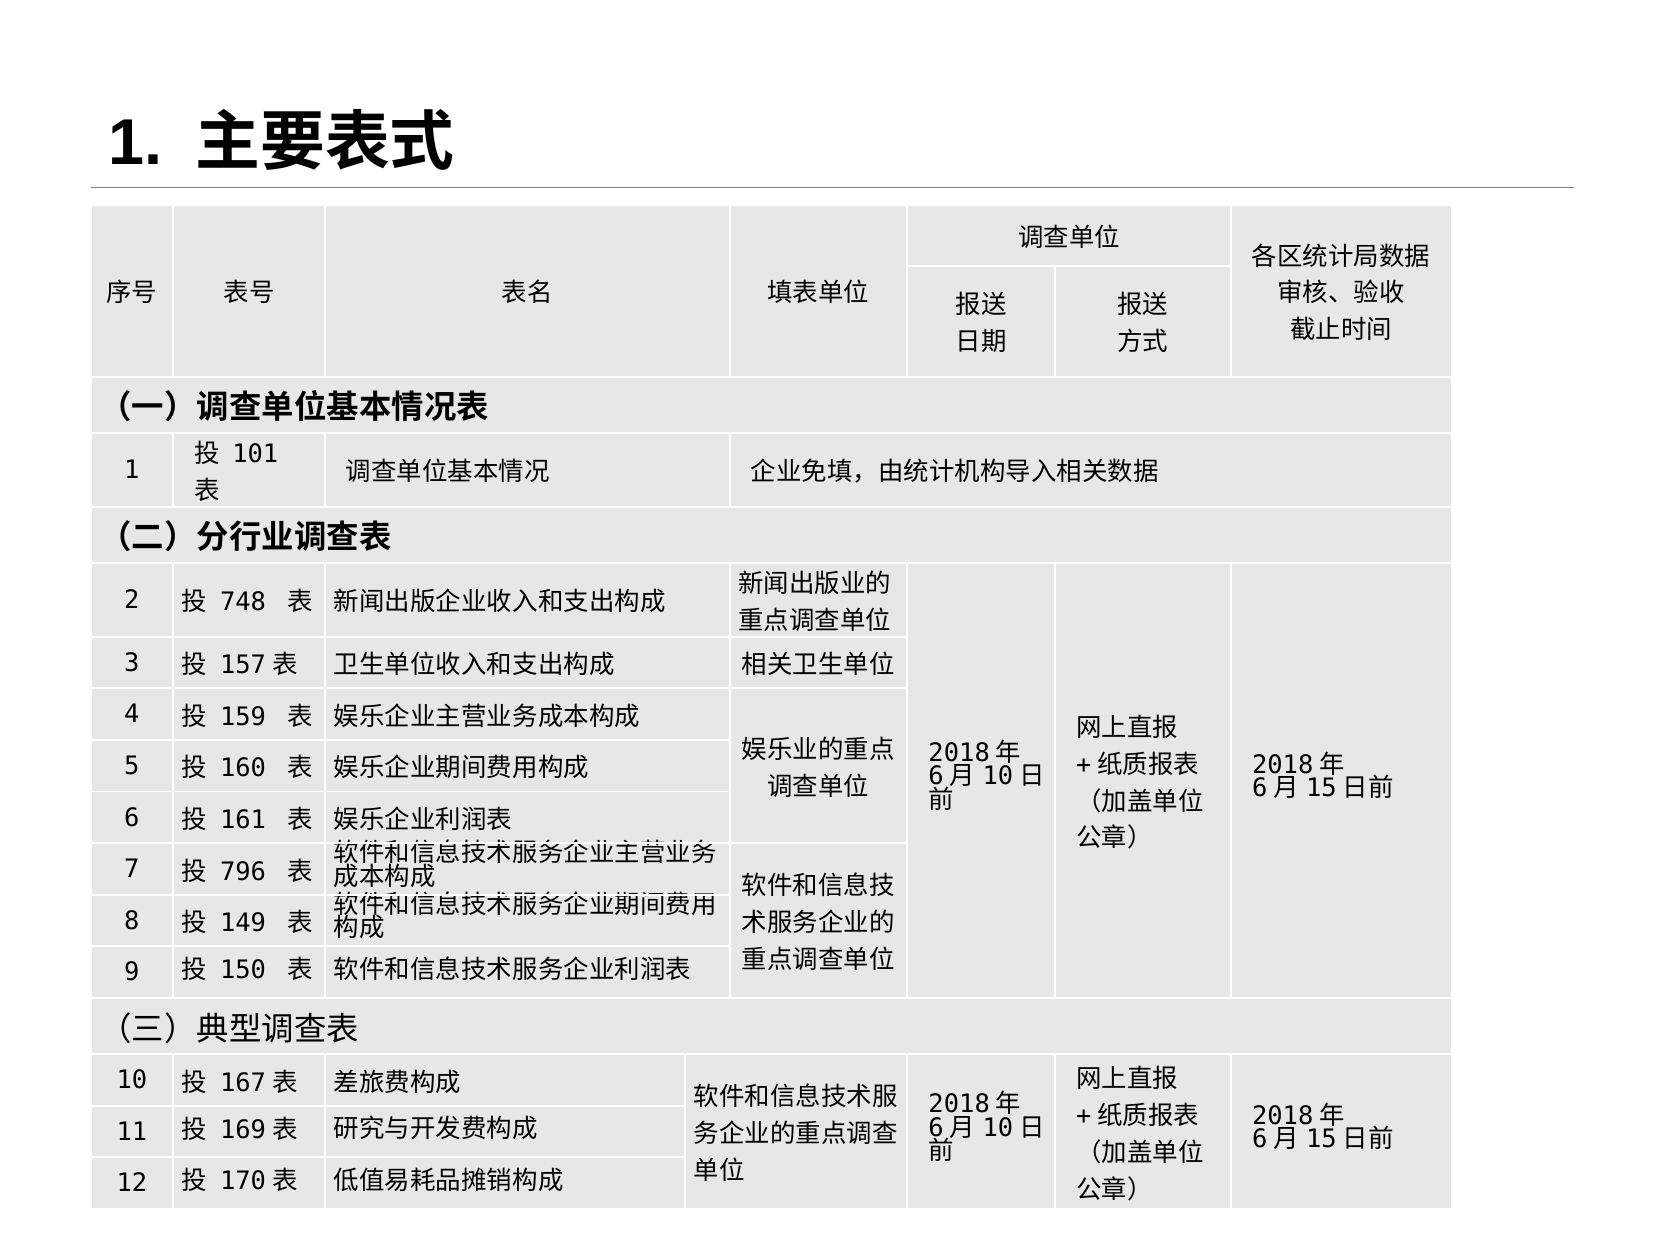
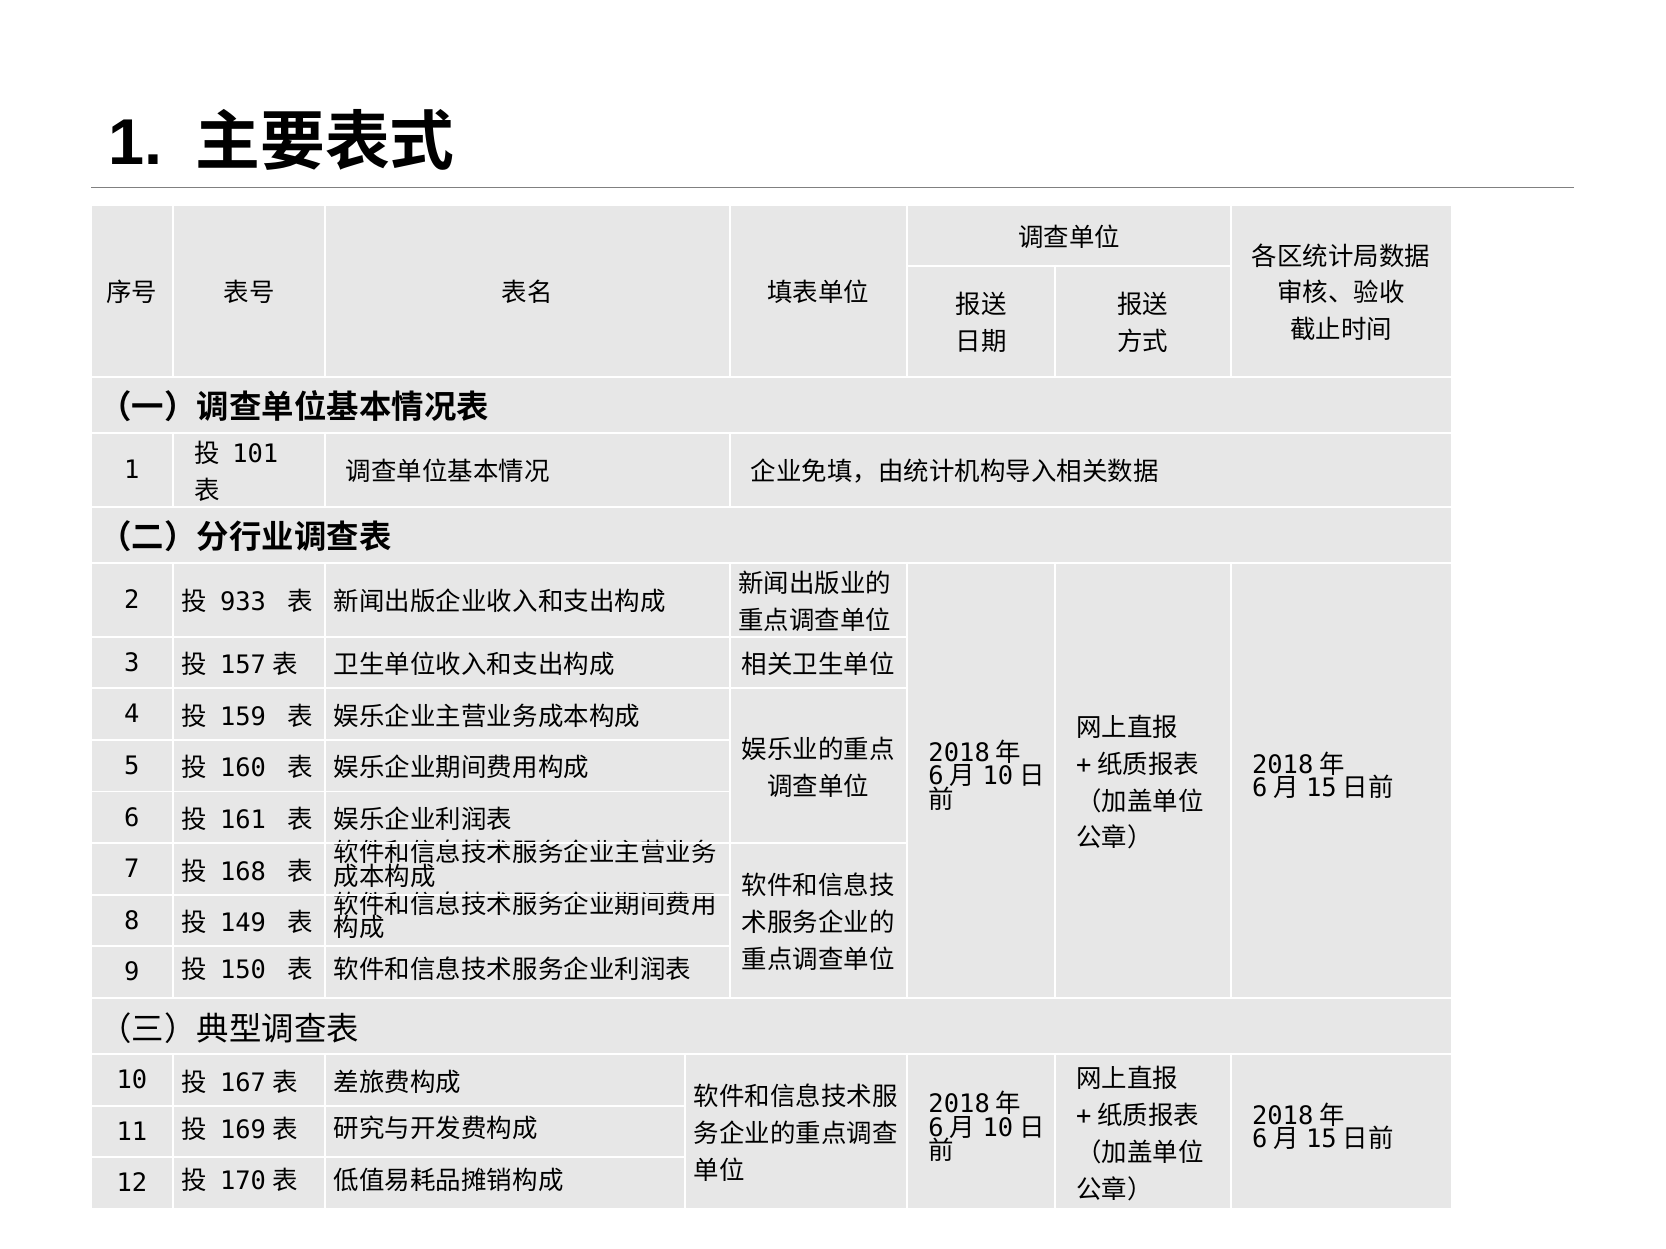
748: 748 -> 933 (243, 603)
796: 796 -> 168 (243, 872)
